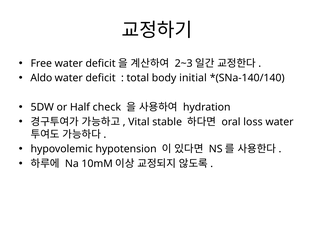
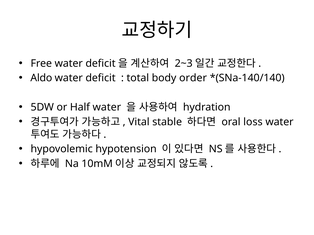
initial: initial -> order (193, 78)
Half check: check -> water (107, 107)
